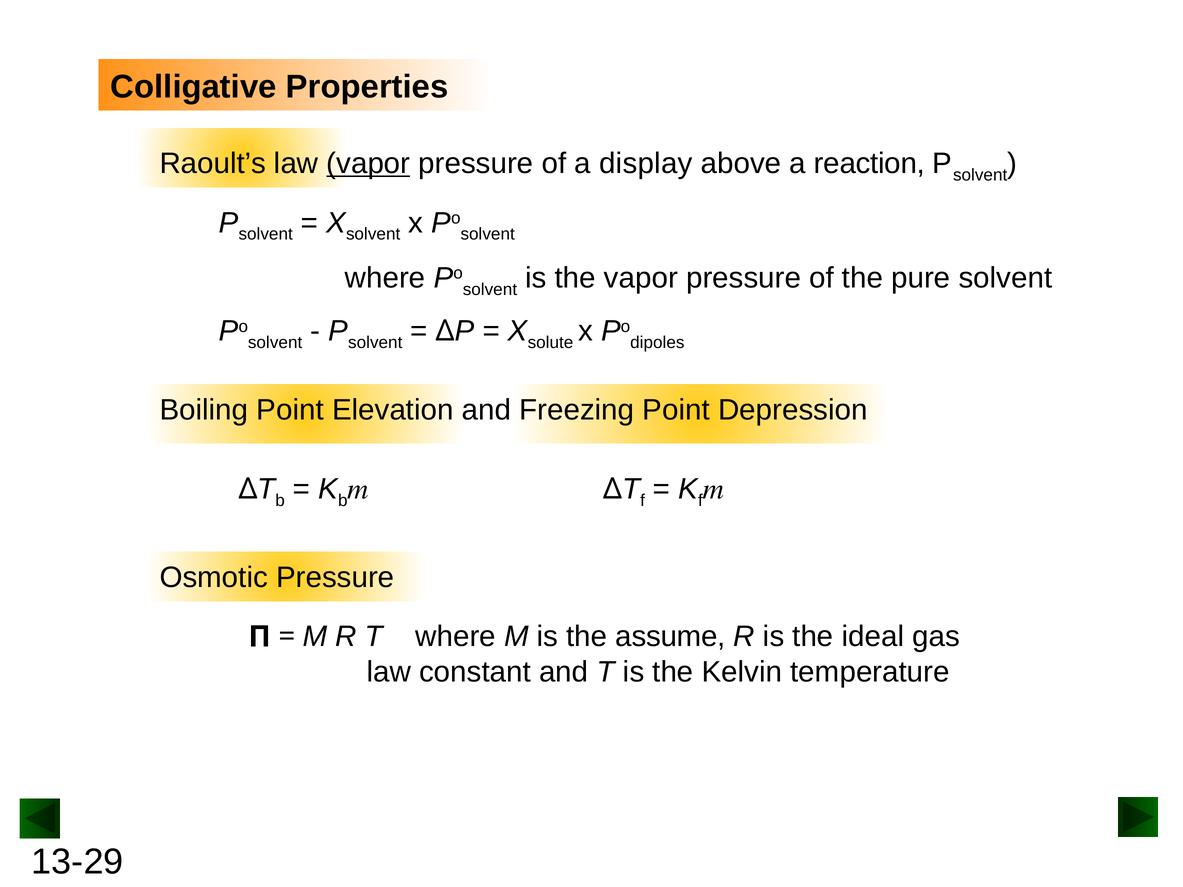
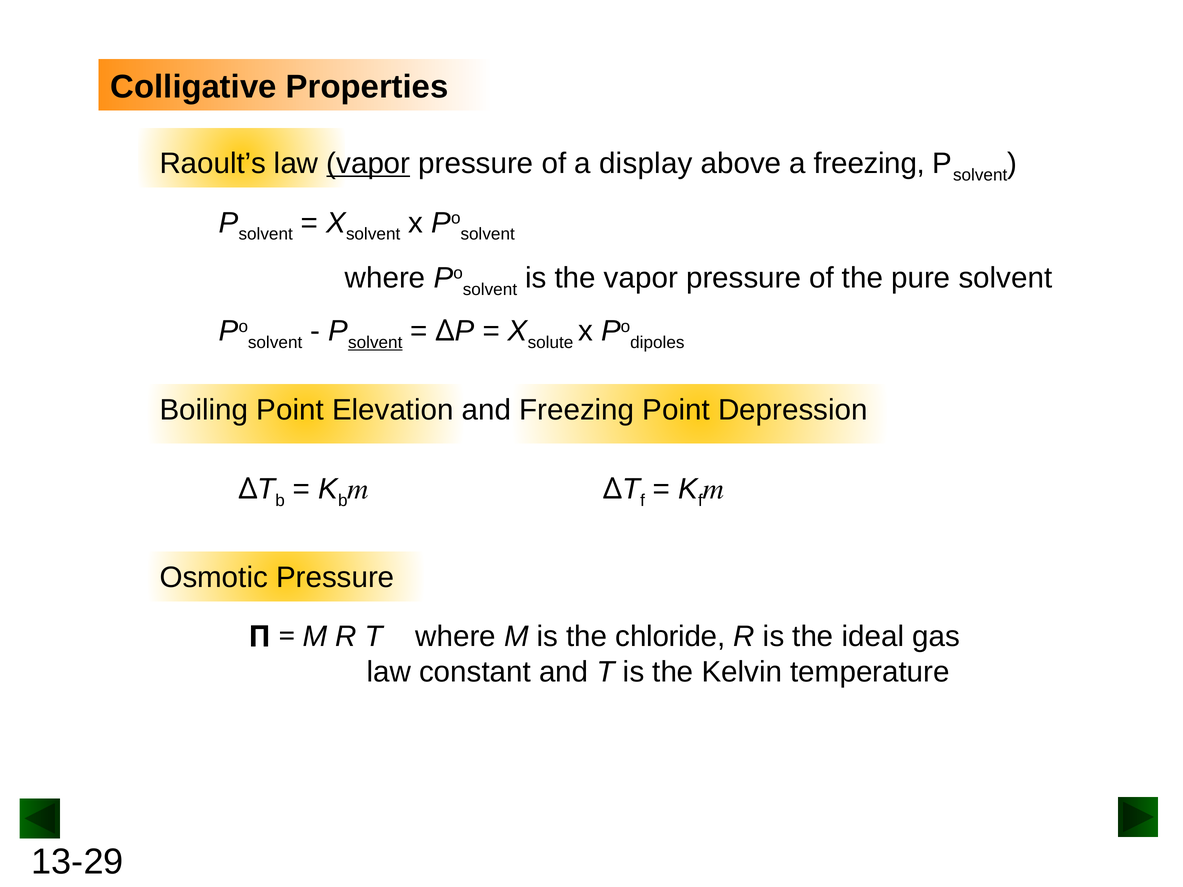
a reaction: reaction -> freezing (869, 164)
solvent underline: none -> present (375, 343)
assume: assume -> chloride (670, 637)
